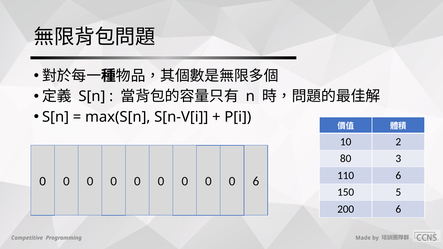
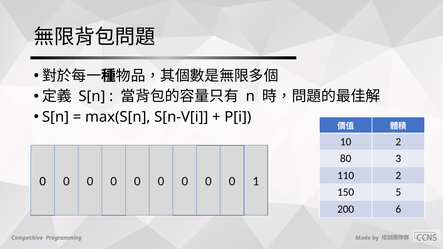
110 6: 6 -> 2 (398, 176)
0 6: 6 -> 1 (256, 181)
